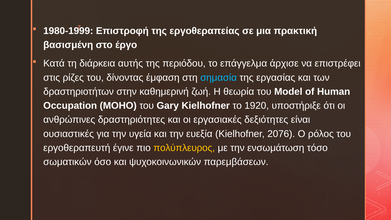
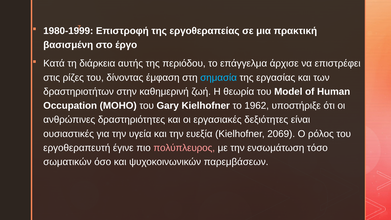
1920: 1920 -> 1962 (257, 106)
2076: 2076 -> 2069 (281, 134)
πολύπλευρος colour: yellow -> pink (184, 148)
